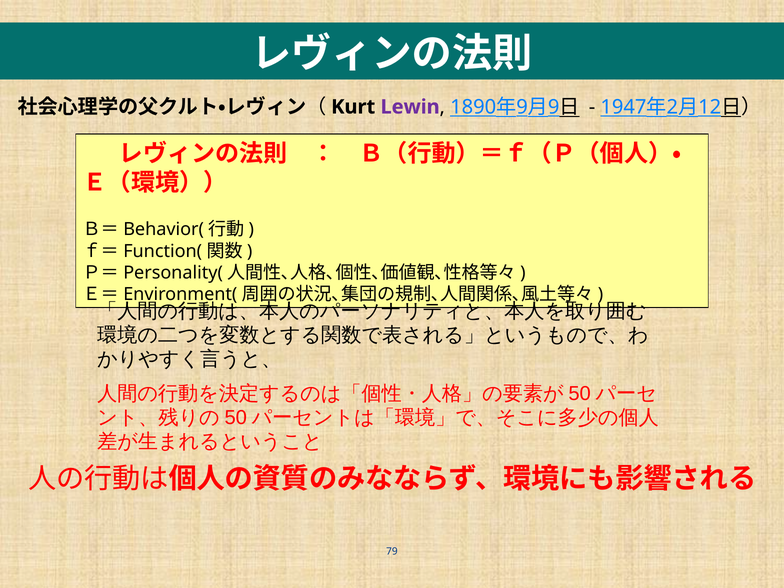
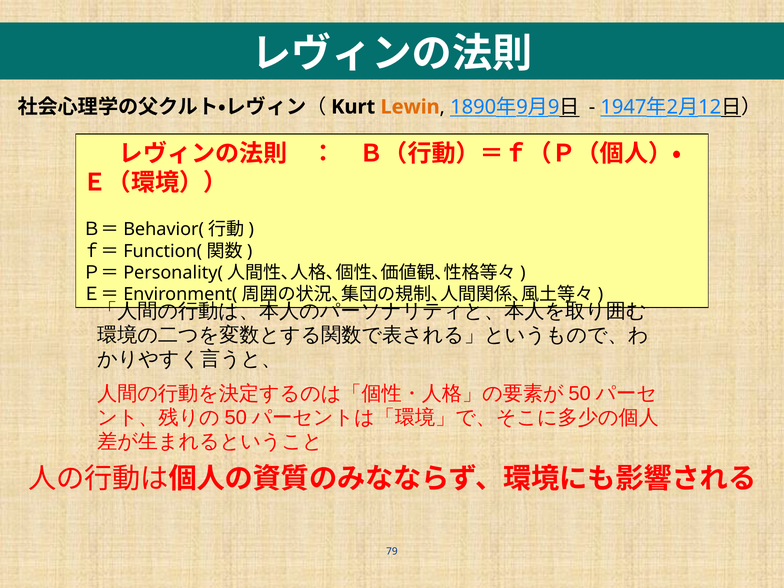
Lewin colour: purple -> orange (410, 107)
